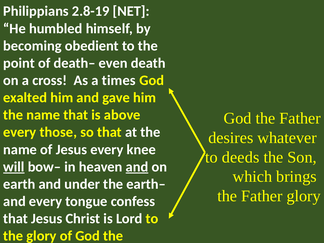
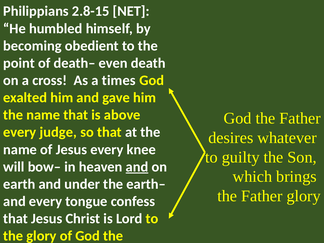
2.8-19: 2.8-19 -> 2.8-15 (91, 11)
those: those -> judge (58, 132)
deeds: deeds -> guilty (241, 157)
will underline: present -> none (14, 167)
